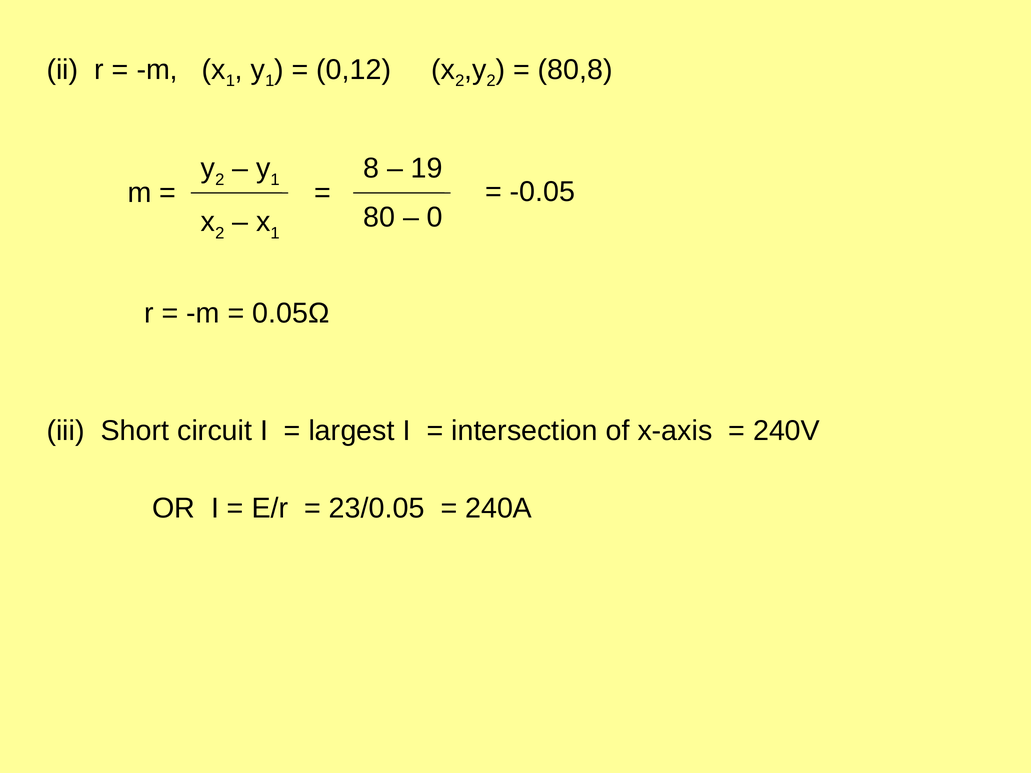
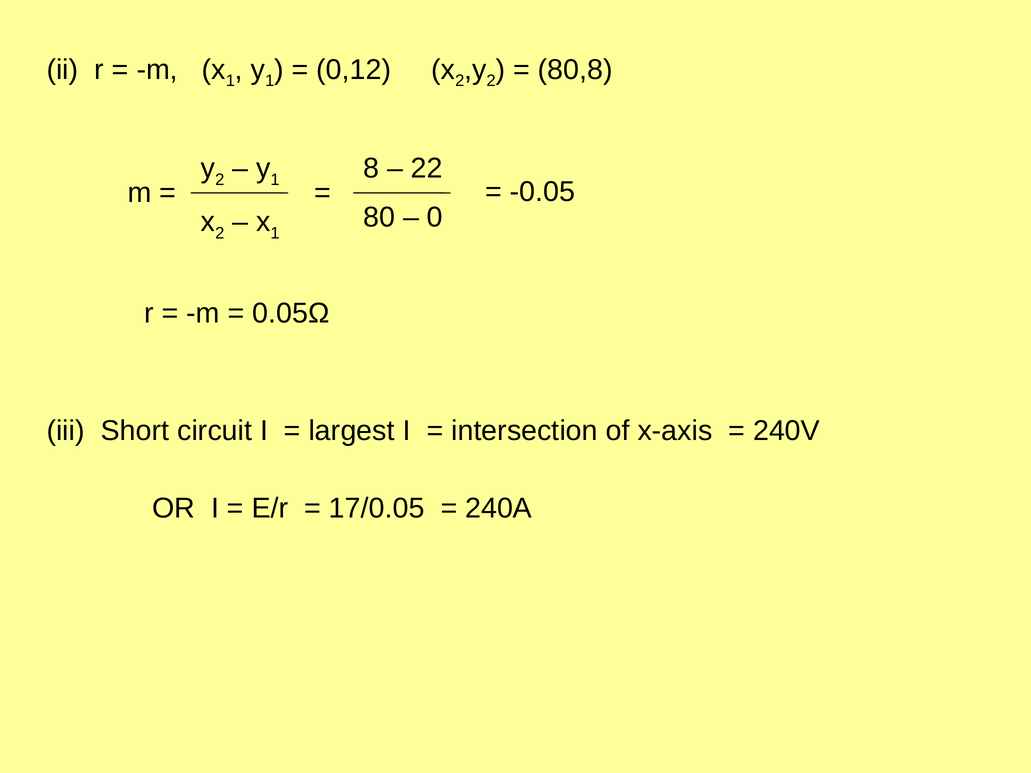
19: 19 -> 22 (427, 169)
23/0.05: 23/0.05 -> 17/0.05 (377, 508)
